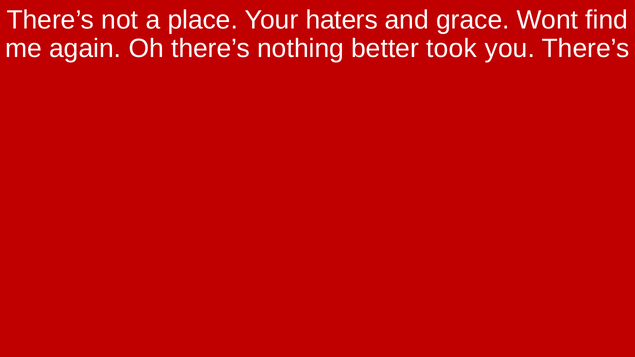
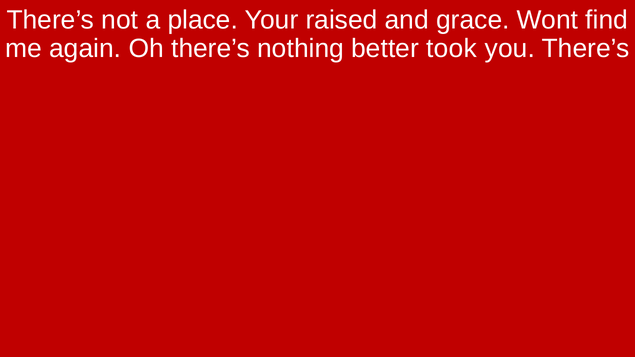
haters: haters -> raised (342, 20)
